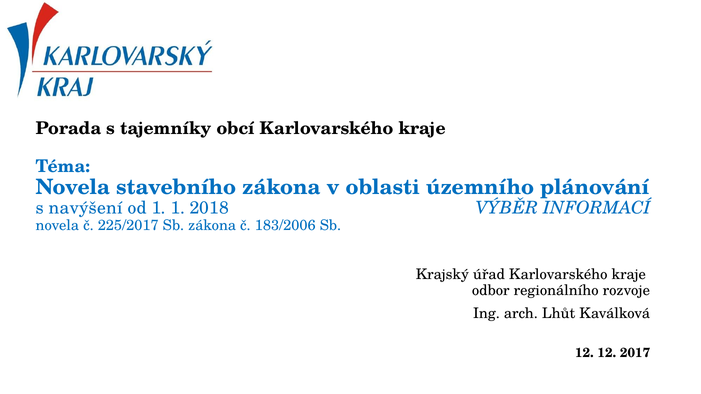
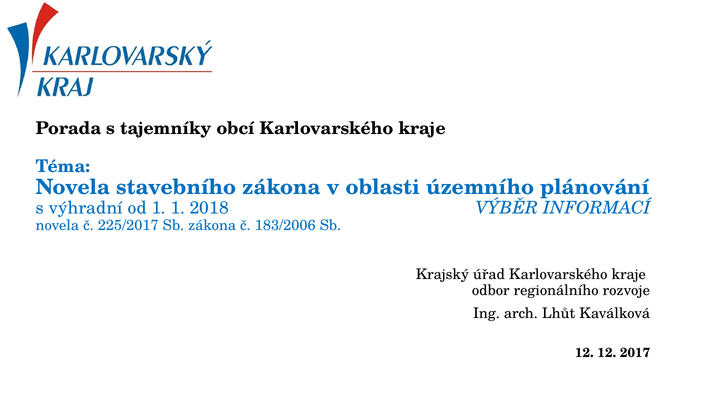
navýšení: navýšení -> výhradní (86, 208)
